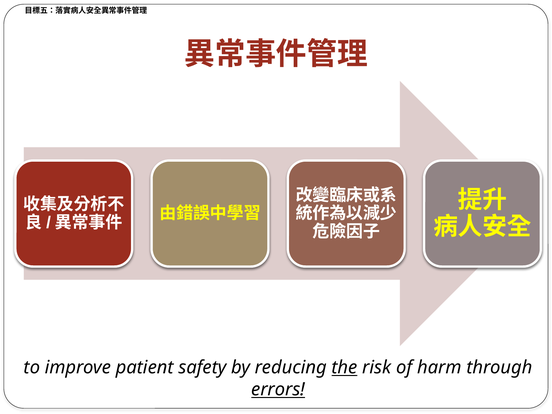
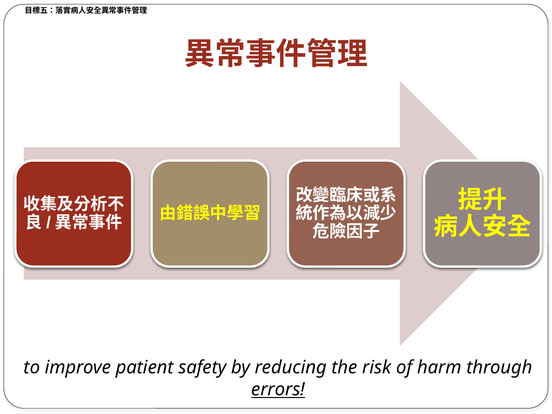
the underline: present -> none (345, 367)
